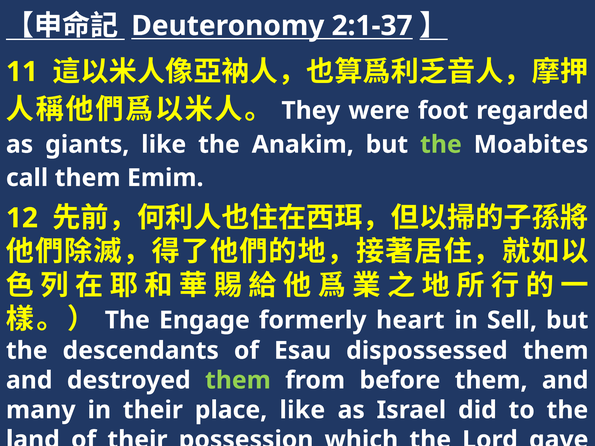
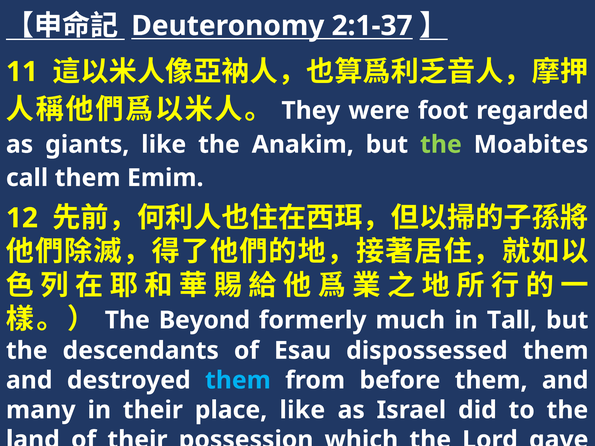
Engage: Engage -> Beyond (204, 320)
heart: heart -> much (410, 320)
Sell: Sell -> Tall (512, 320)
them colour: light green -> light blue (238, 381)
